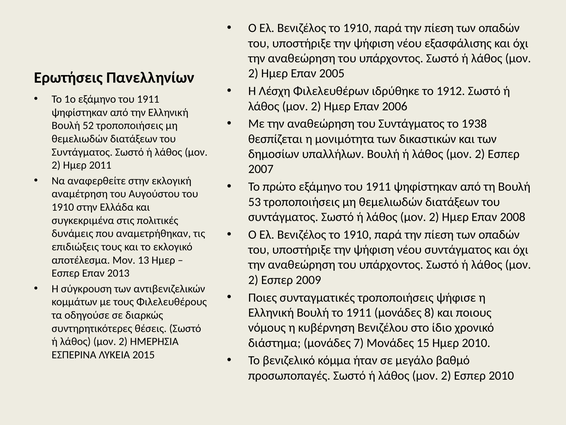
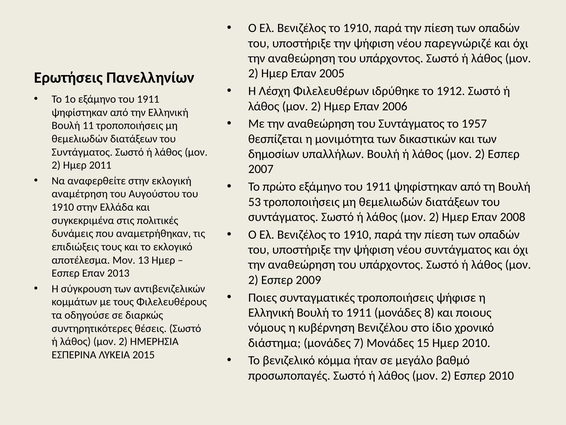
εξασφάλισης: εξασφάλισης -> παρεγνώριζέ (458, 43)
1938: 1938 -> 1957 (474, 124)
52: 52 -> 11 (88, 125)
